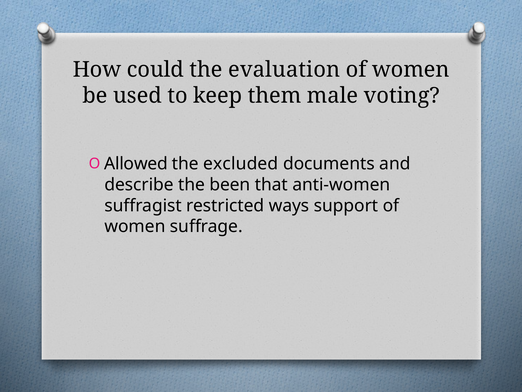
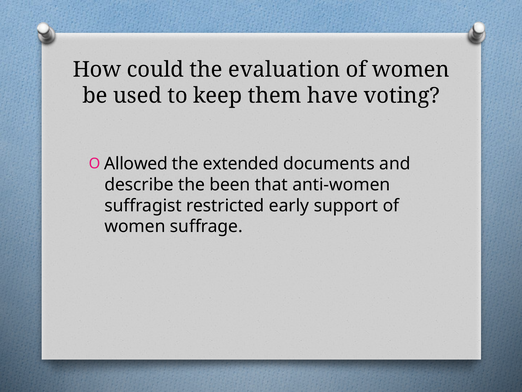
male: male -> have (333, 96)
excluded: excluded -> extended (241, 164)
ways: ways -> early (289, 205)
